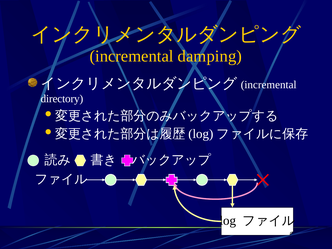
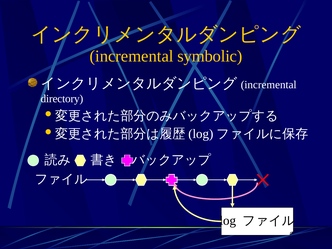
damping: damping -> symbolic (210, 56)
